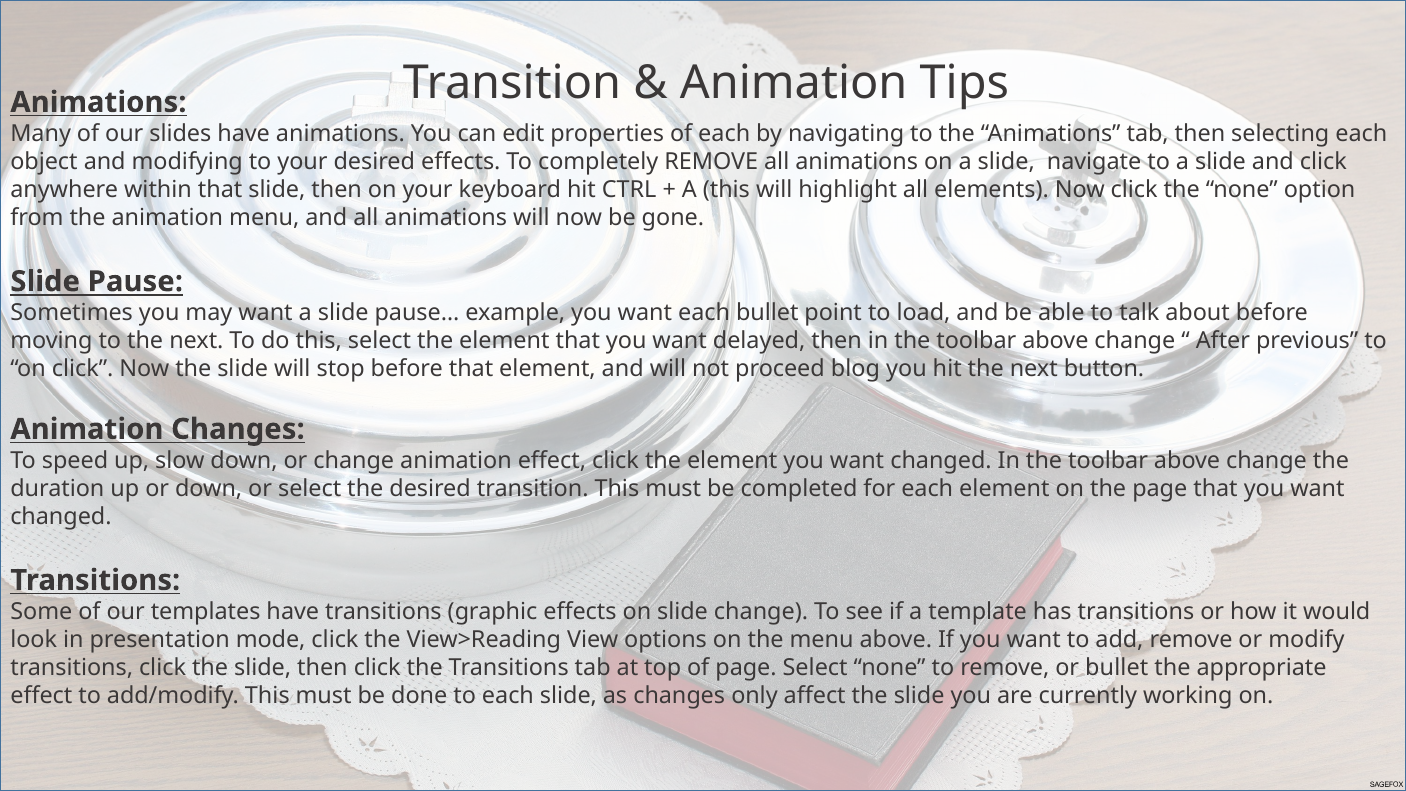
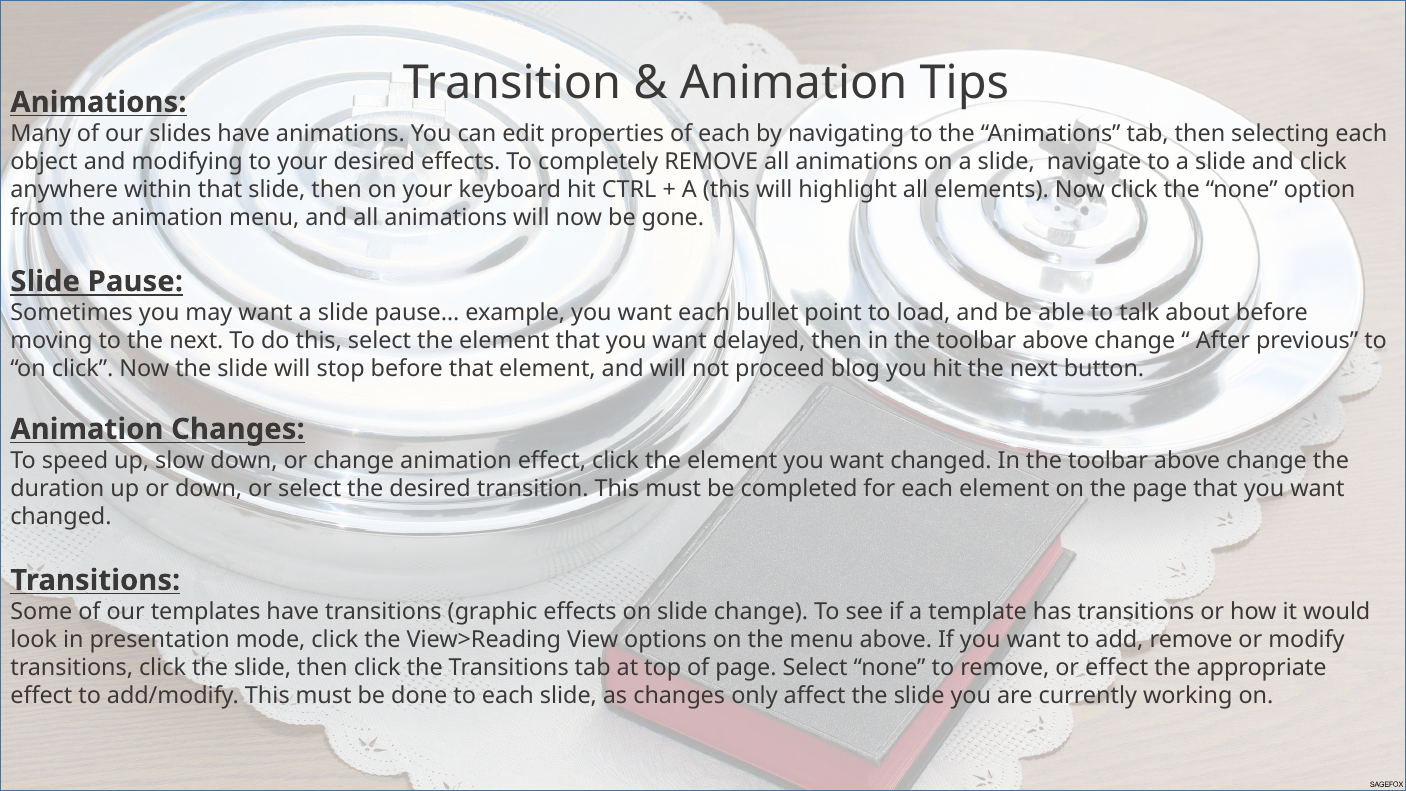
or bullet: bullet -> effect (1117, 668)
